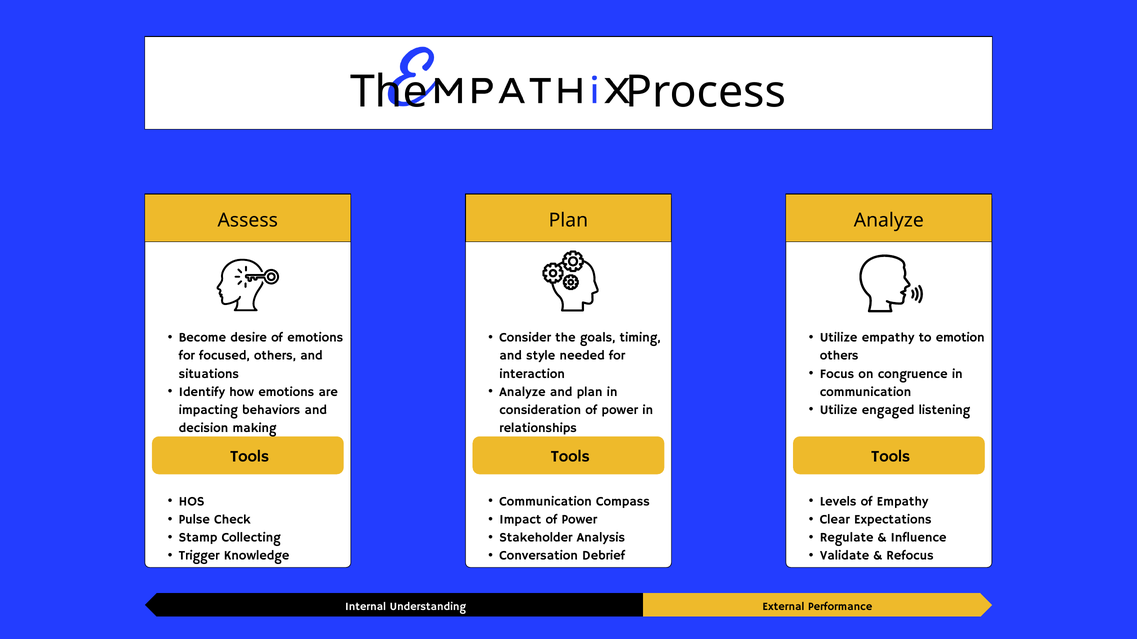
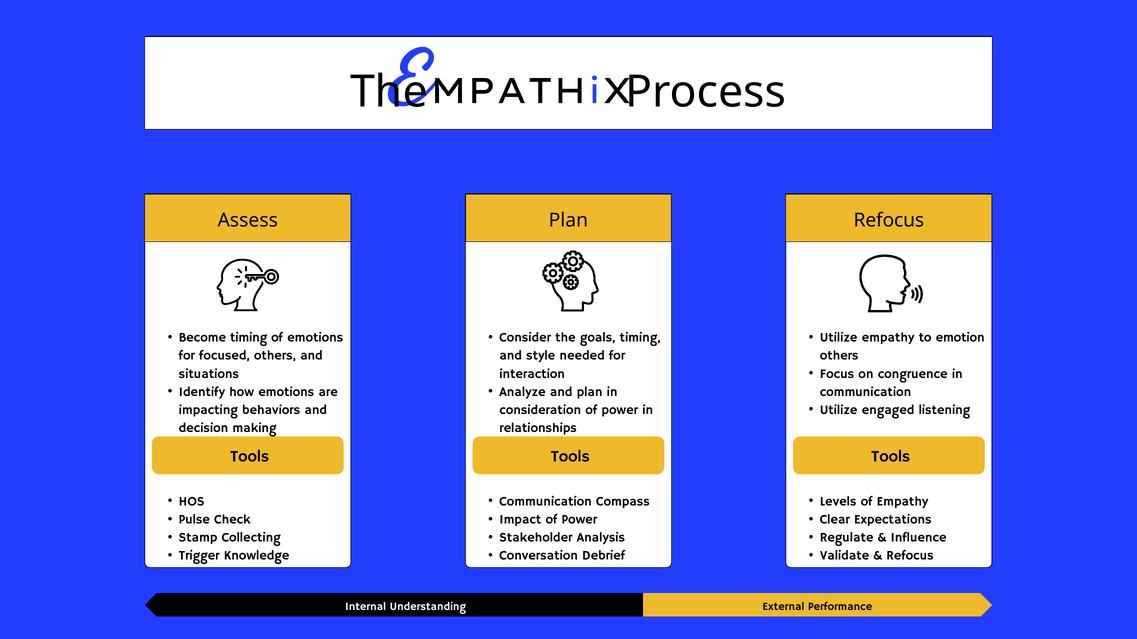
Analyze: Analyze -> Refocus (889, 221)
Become desire: desire -> timing (249, 338)
